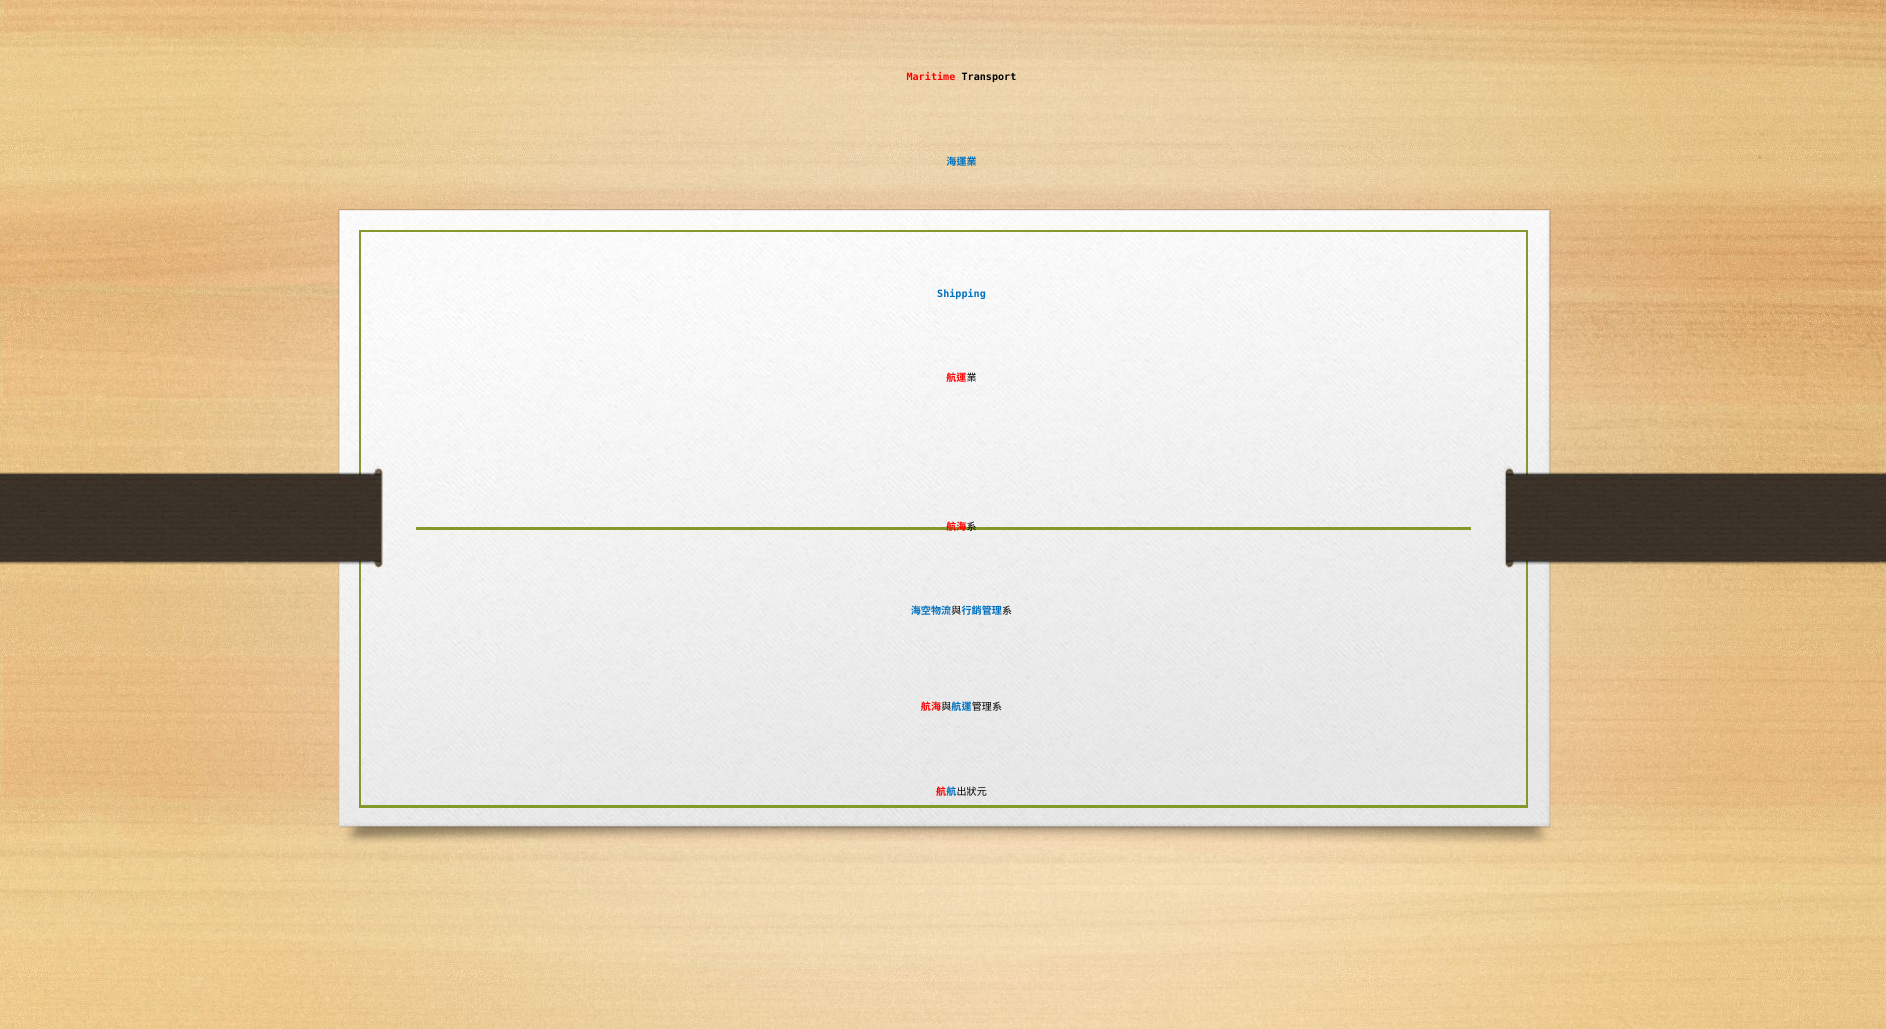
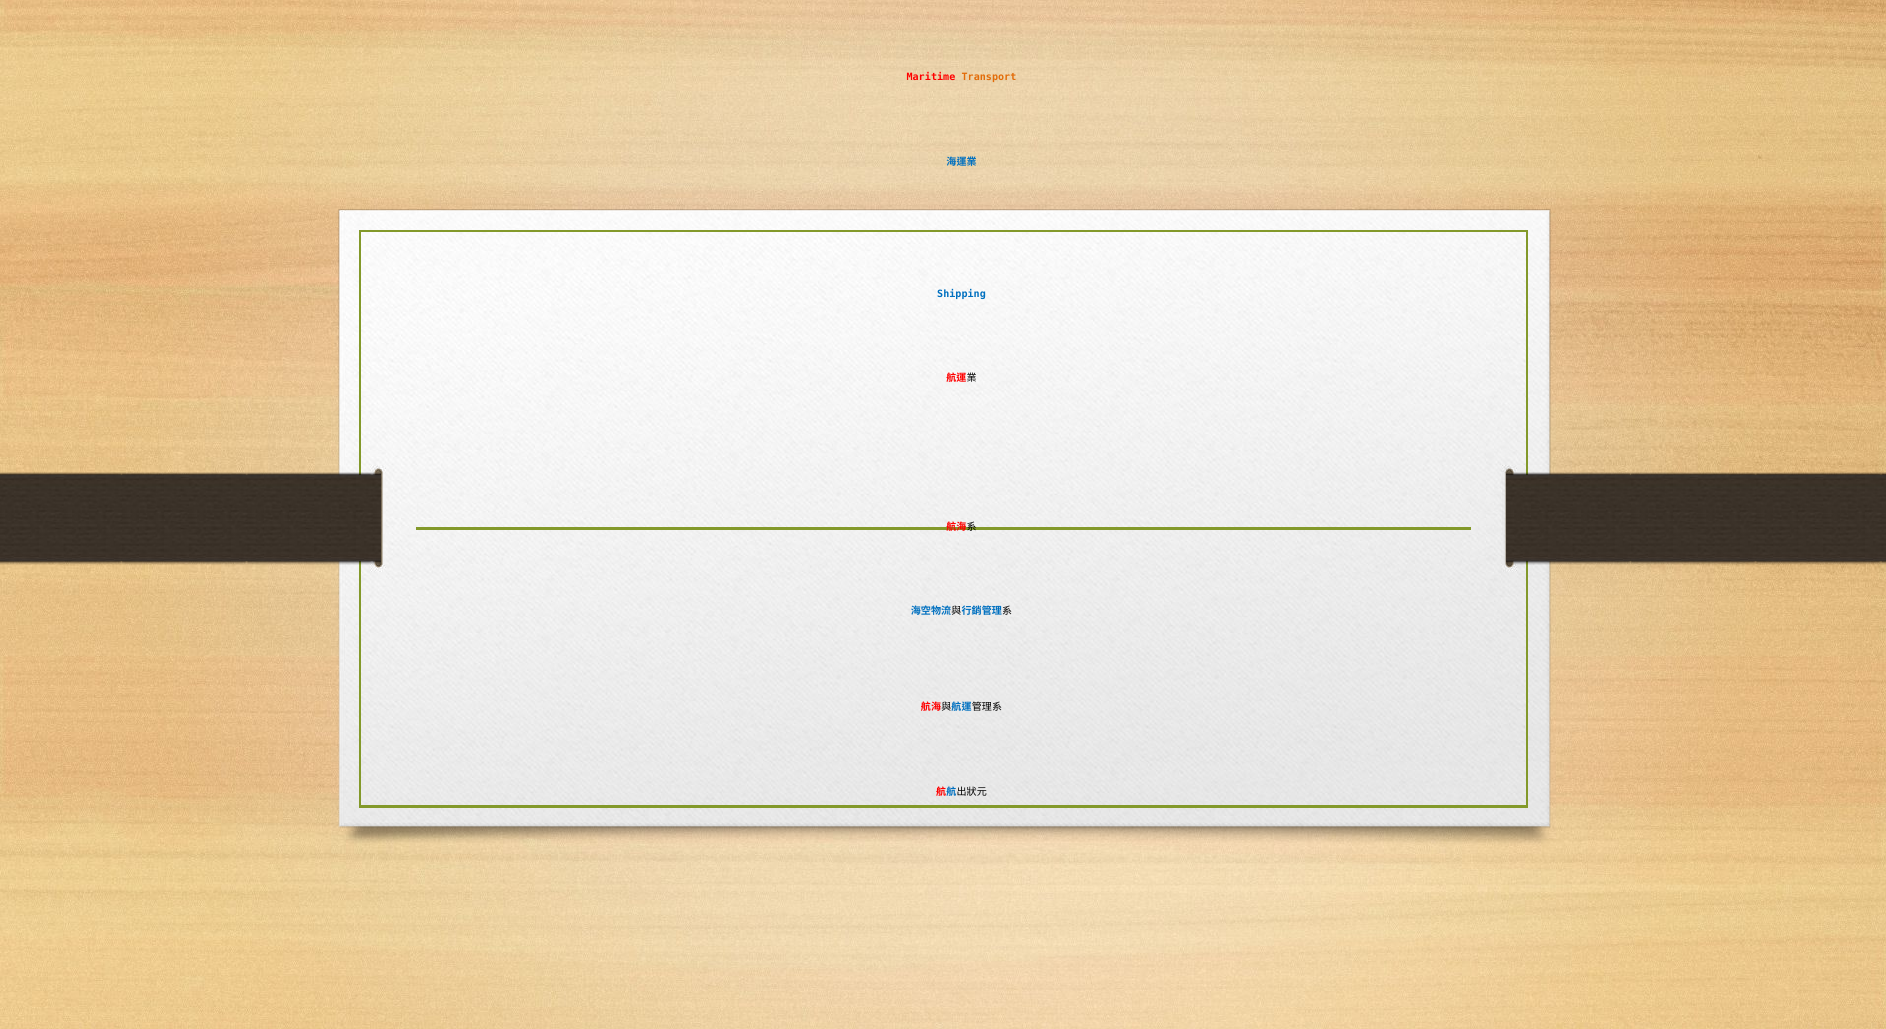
Transport colour: black -> orange (989, 77)
